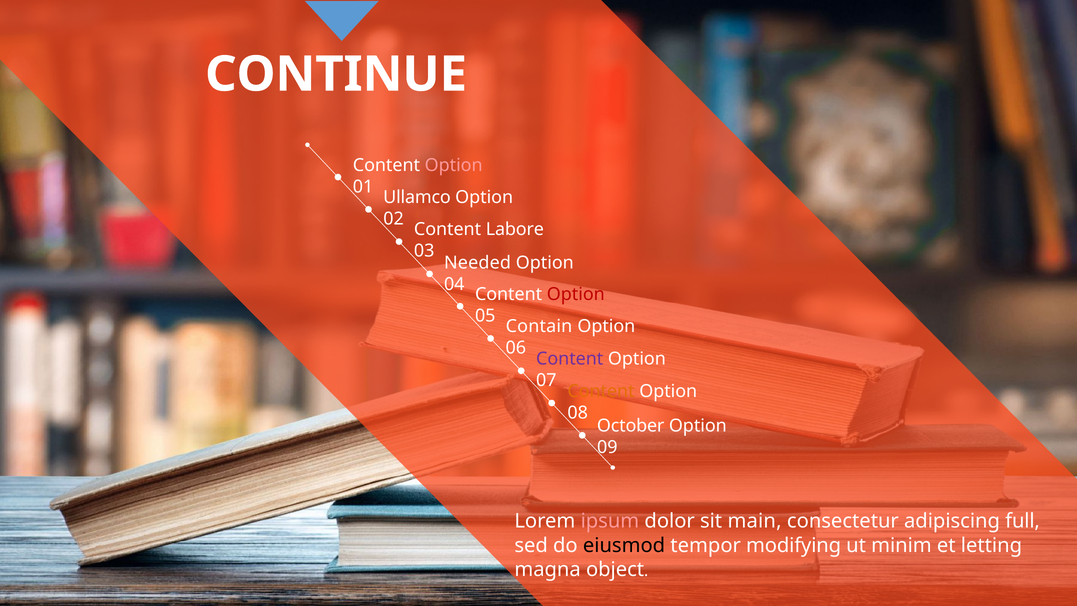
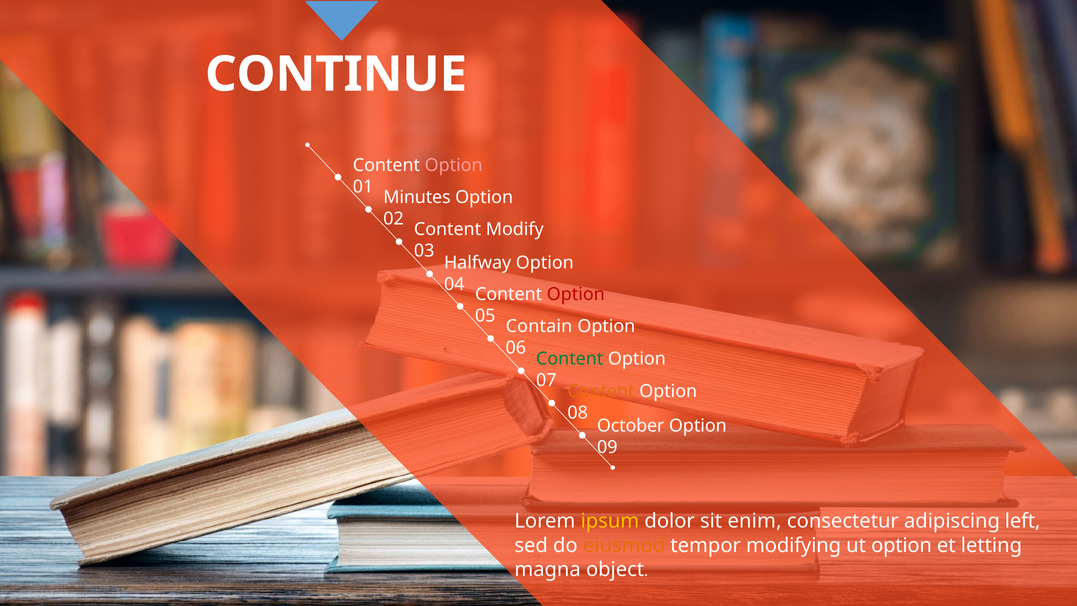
Ullamco: Ullamco -> Minutes (417, 197)
Labore: Labore -> Modify (515, 229)
Needed: Needed -> Halfway (478, 263)
Content colour: purple -> green (570, 359)
ipsum colour: pink -> yellow (610, 521)
main: main -> enim (755, 521)
full: full -> left (1023, 521)
eiusmod colour: black -> orange (624, 545)
ut minim: minim -> option (902, 545)
